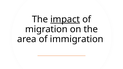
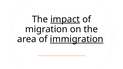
immigration underline: none -> present (77, 39)
